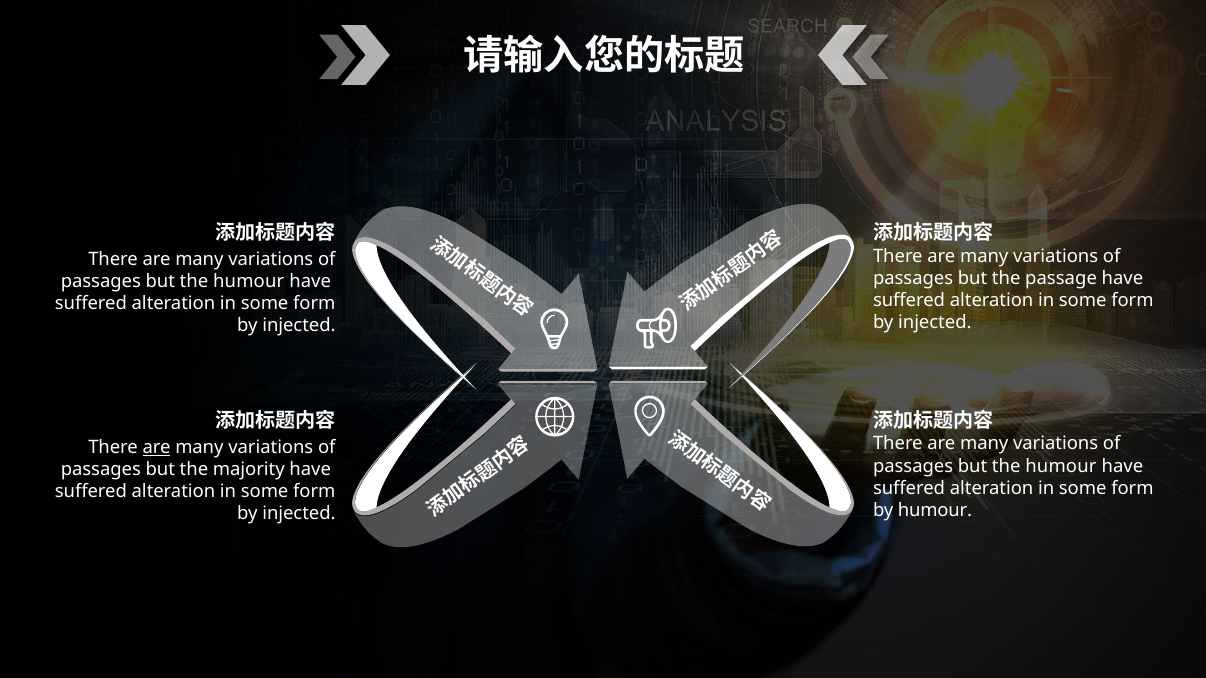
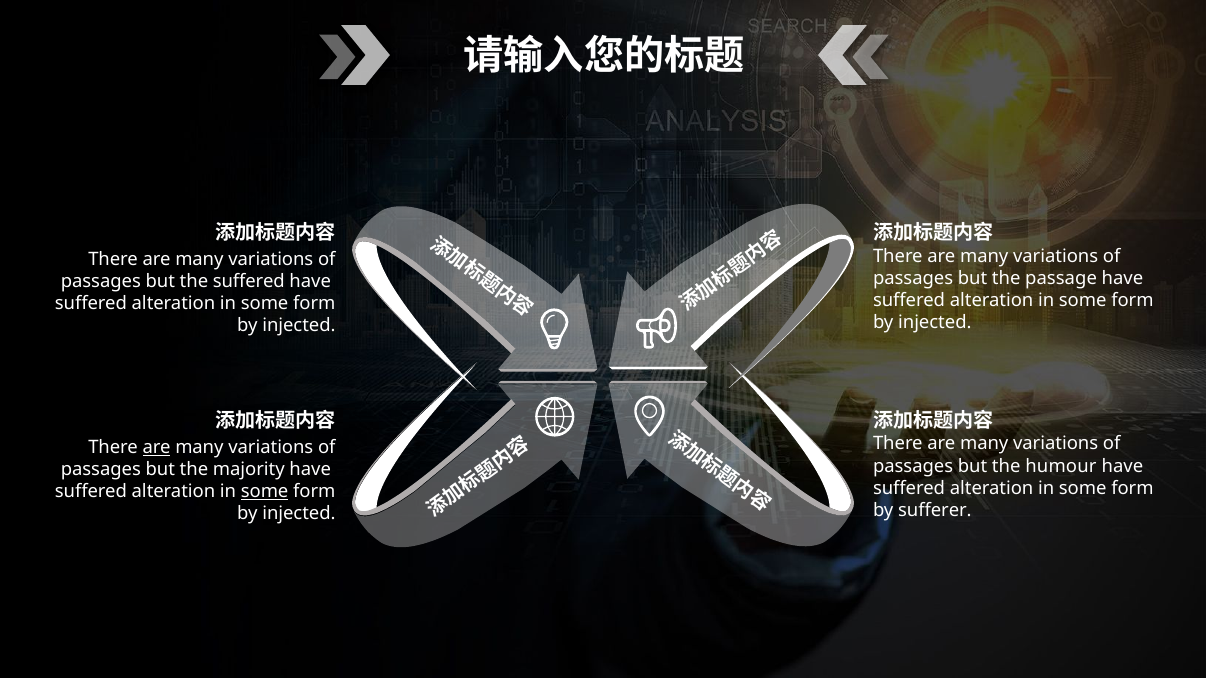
humour: humour -> suffered (249, 282)
some underline: none -> present (265, 492)
by humour: humour -> sufferer (935, 510)
